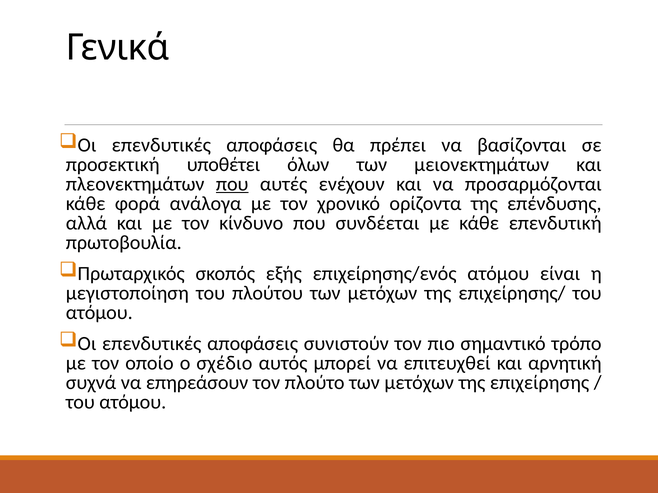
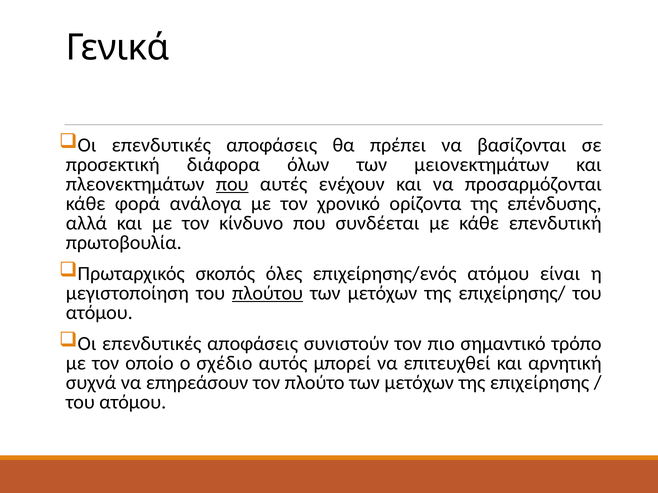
υποθέτει: υποθέτει -> διάφορα (223, 165)
εξής: εξής -> όλες (284, 274)
πλούτου underline: none -> present (268, 293)
